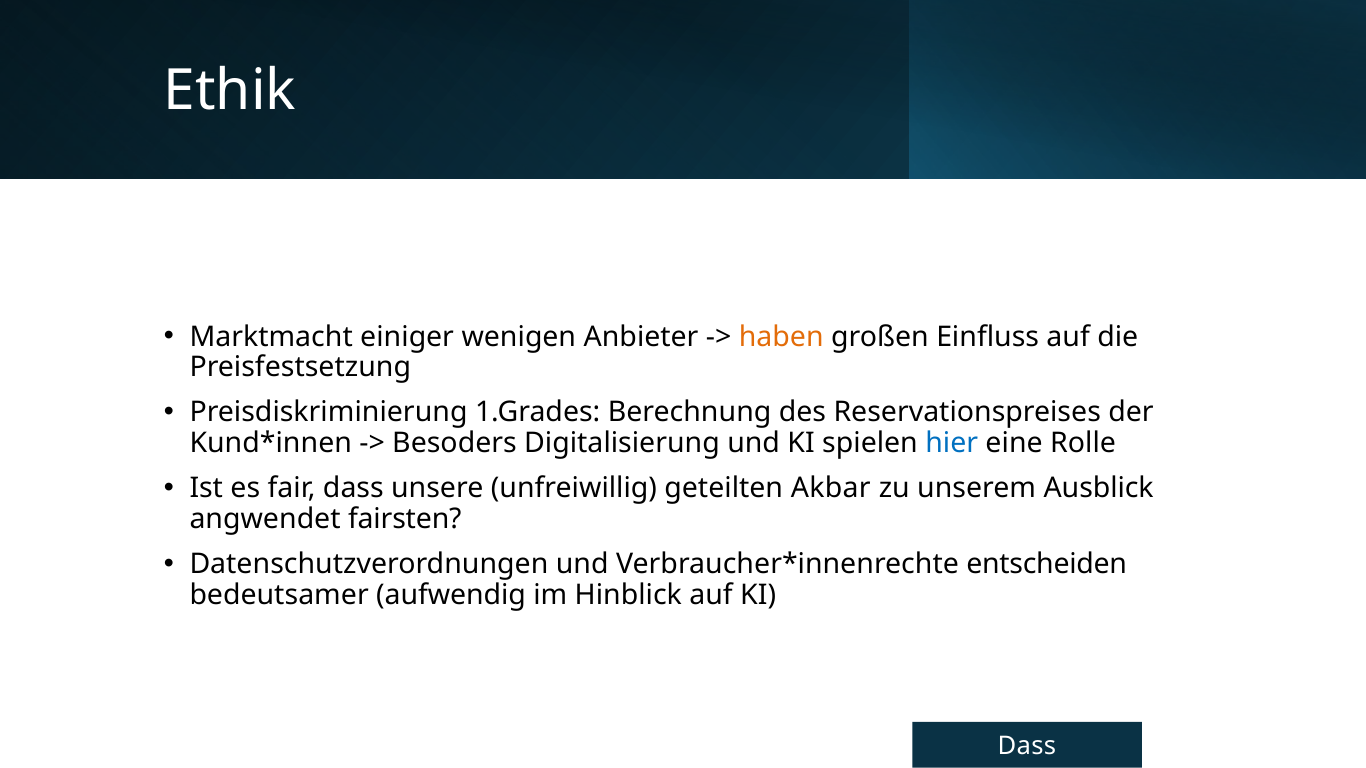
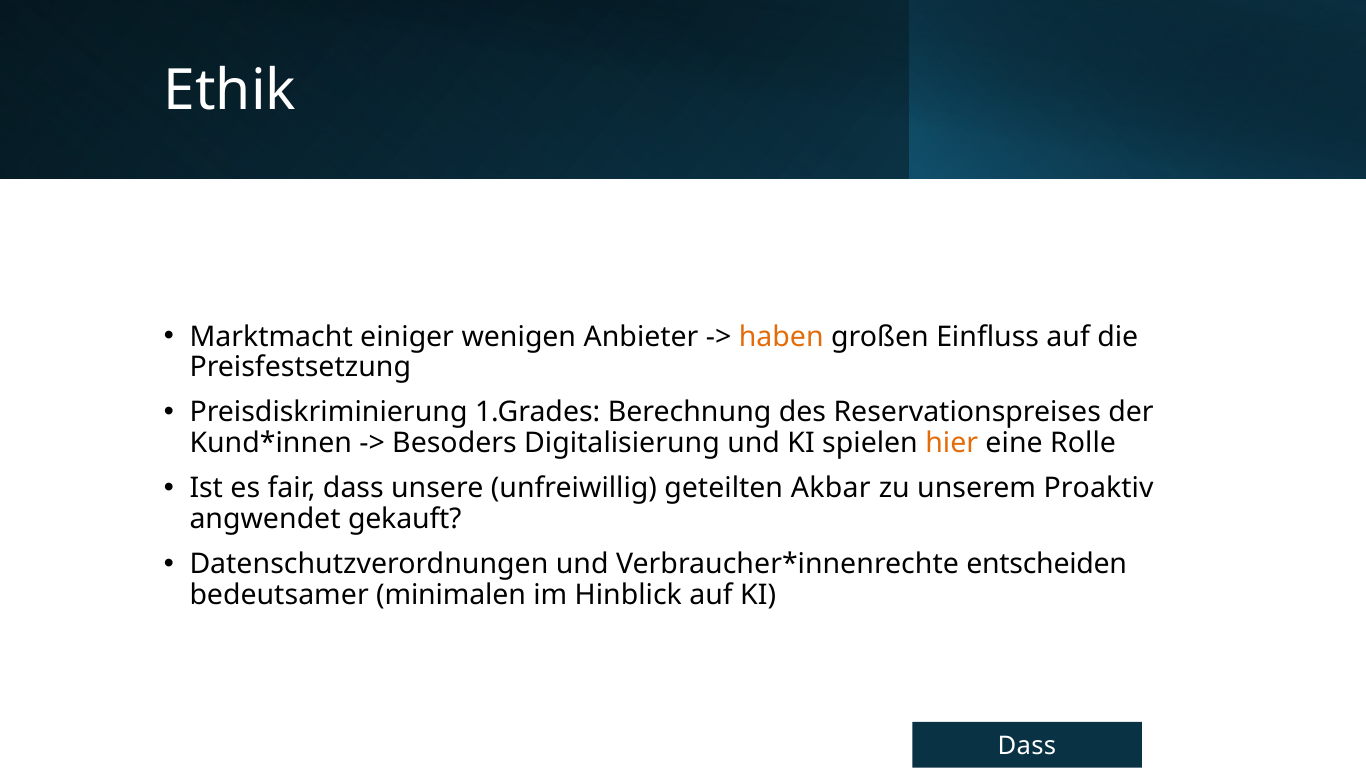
hier colour: blue -> orange (952, 443)
Ausblick: Ausblick -> Proaktiv (1099, 488)
fairsten: fairsten -> gekauft (405, 519)
aufwendig: aufwendig -> minimalen (451, 595)
